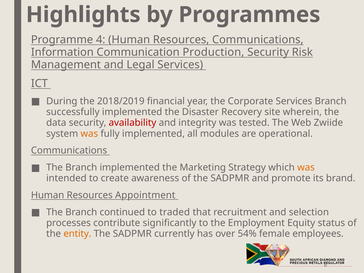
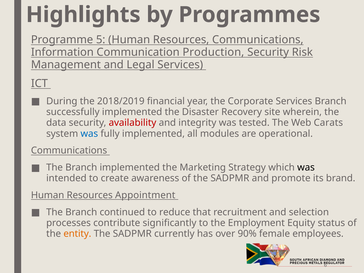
4: 4 -> 5 (101, 40)
Zwiide: Zwiide -> Carats (328, 123)
was colour: orange -> blue (89, 134)
was colour: orange -> black (306, 167)
traded: traded -> reduce (175, 212)
54%: 54% -> 90% (247, 234)
